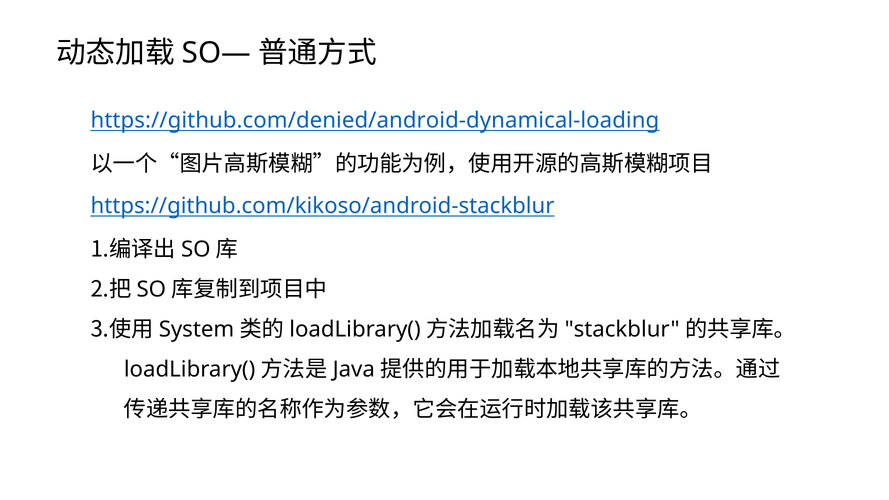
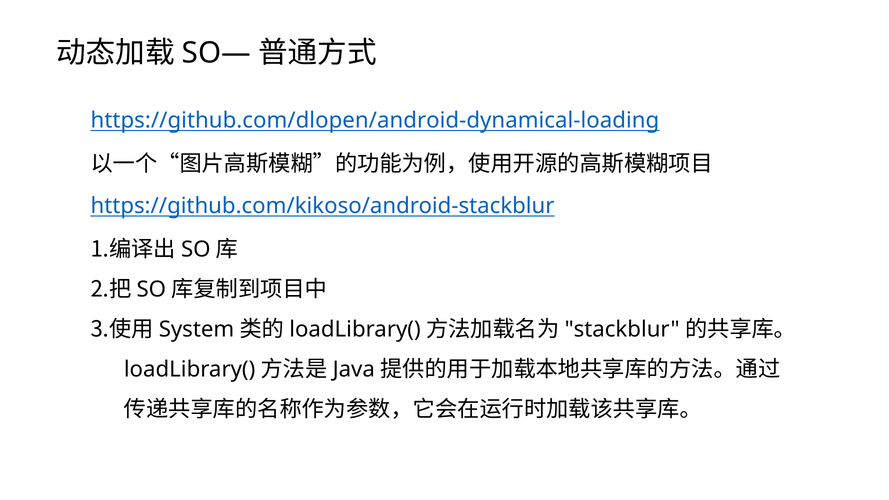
https://github.com/denied/android-dynamical-loading: https://github.com/denied/android-dynamical-loading -> https://github.com/dlopen/android-dynamical-loading (375, 120)
